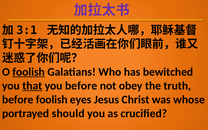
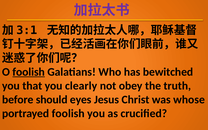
that underline: present -> none (32, 86)
you before: before -> clearly (81, 86)
before foolish: foolish -> should (52, 100)
portrayed should: should -> foolish (68, 113)
